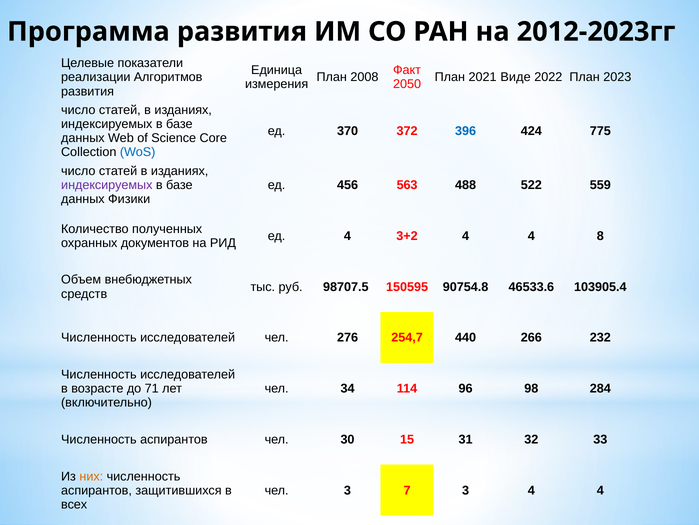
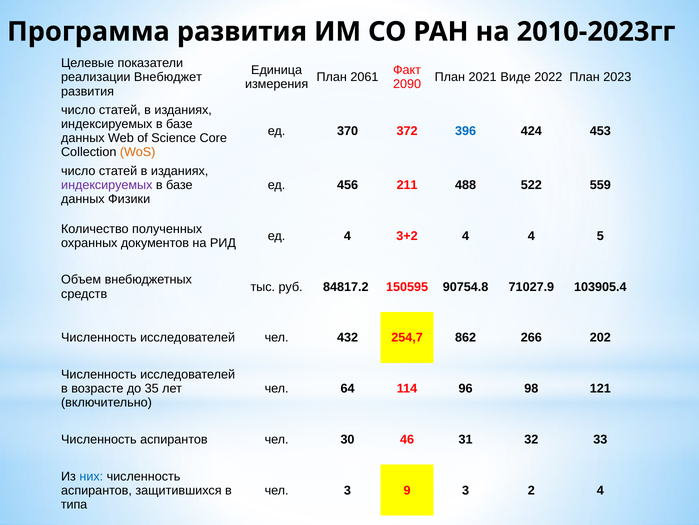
2012-2023гг: 2012-2023гг -> 2010-2023гг (596, 32)
Алгоритмов: Алгоритмов -> Внебюджет (168, 77)
2008: 2008 -> 2061 (364, 77)
2050: 2050 -> 2090 (407, 84)
775: 775 -> 453 (600, 131)
WoS colour: blue -> orange (138, 152)
563: 563 -> 211 (407, 185)
8: 8 -> 5 (600, 236)
98707.5: 98707.5 -> 84817.2 (346, 286)
46533.6: 46533.6 -> 71027.9 (531, 286)
276: 276 -> 432 (348, 337)
440: 440 -> 862 (466, 337)
232: 232 -> 202 (600, 337)
71: 71 -> 35 (152, 388)
34: 34 -> 64 (348, 388)
284: 284 -> 121 (600, 388)
15: 15 -> 46 (407, 439)
них colour: orange -> blue (91, 476)
7: 7 -> 9 (407, 490)
3 4: 4 -> 2 (531, 490)
всех: всех -> типа (74, 504)
